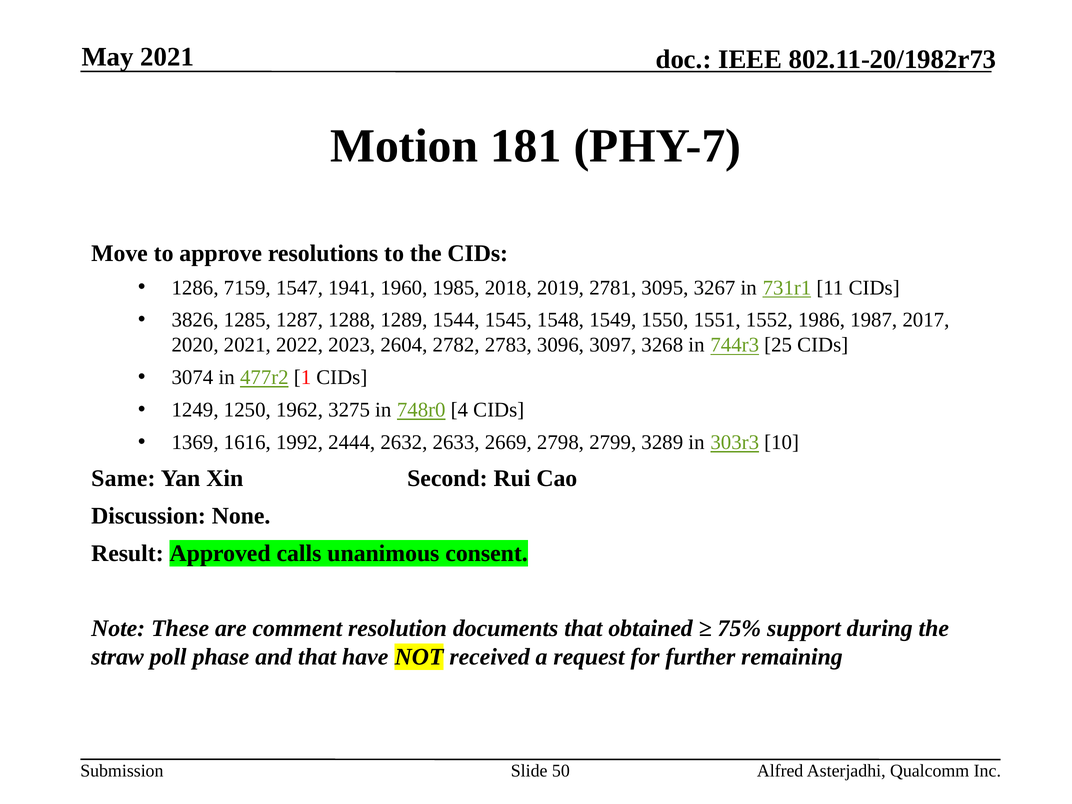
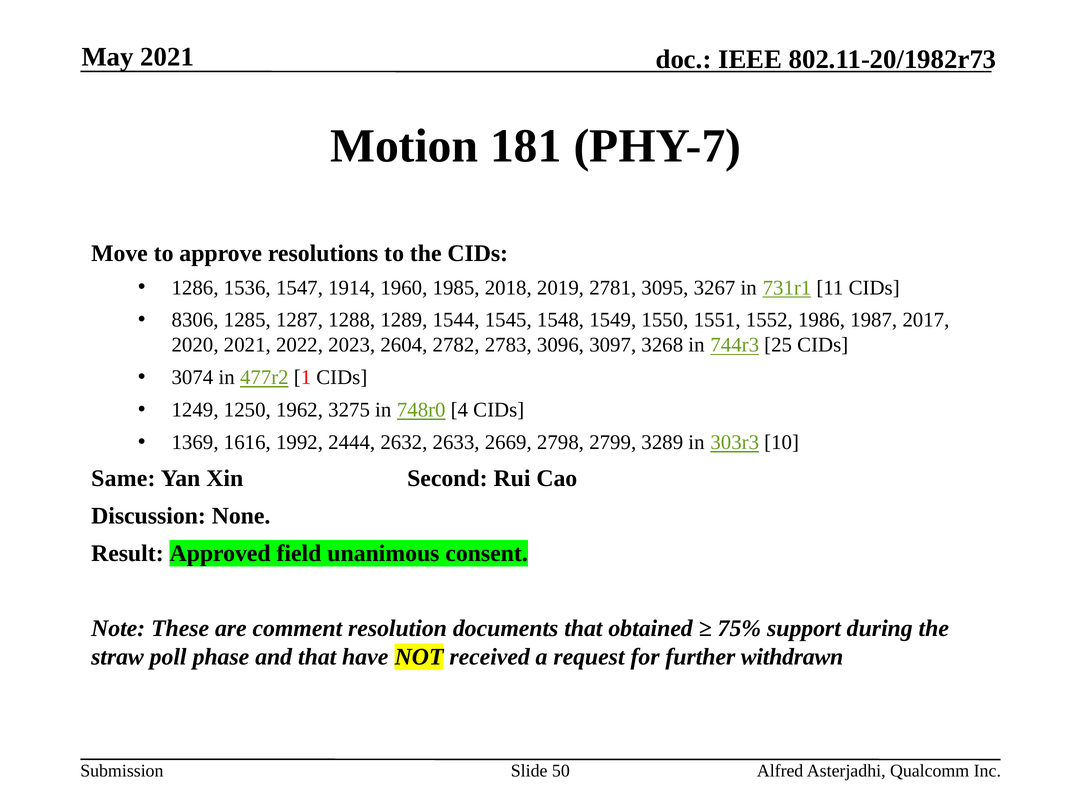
7159: 7159 -> 1536 (247, 288)
1941: 1941 -> 1914 (352, 288)
3826: 3826 -> 8306 (195, 320)
calls: calls -> field (299, 553)
remaining: remaining -> withdrawn (792, 657)
